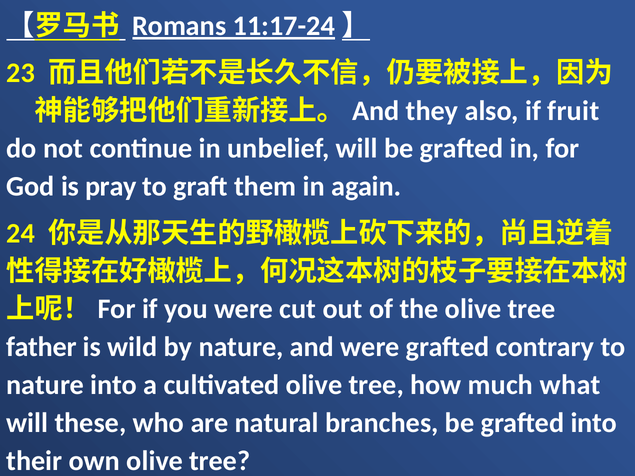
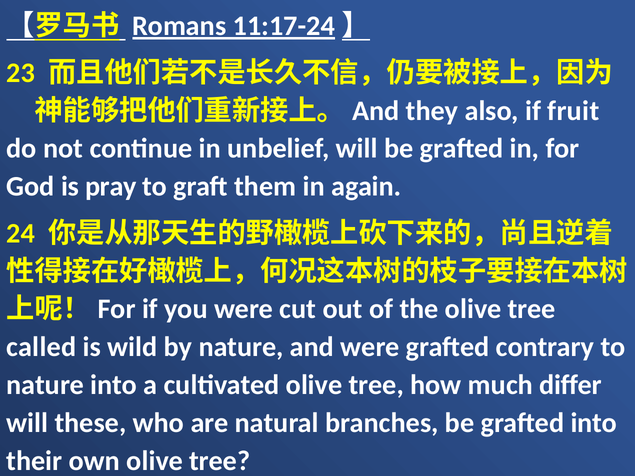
father: father -> called (41, 347)
what: what -> differ (571, 385)
